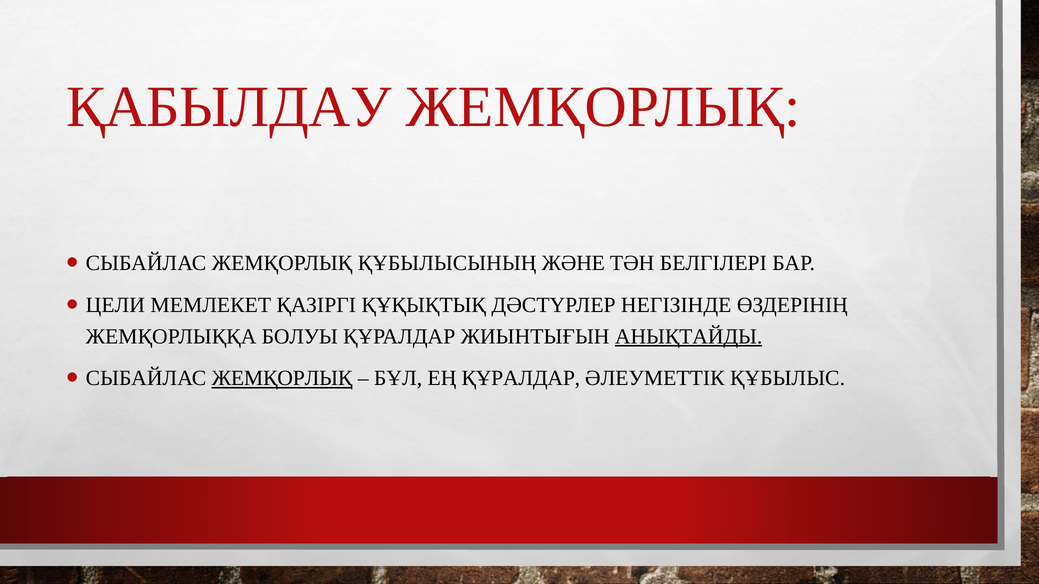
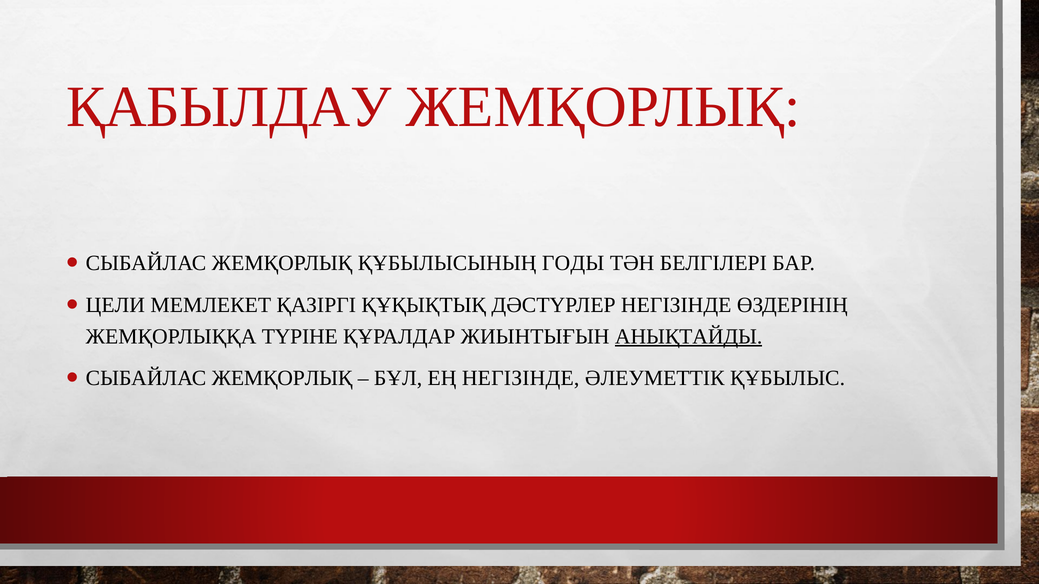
ЖӘНЕ: ЖӘНЕ -> ГОДЫ (573, 263)
БОЛУЫ: БОЛУЫ -> ТҮРІНЕ (300, 337)
ЖЕМҚОРЛЫҚ underline: present -> none (282, 379)
ЕҢ ҚҰРАЛДАР: ҚҰРАЛДАР -> НЕГІЗІНДЕ (521, 379)
